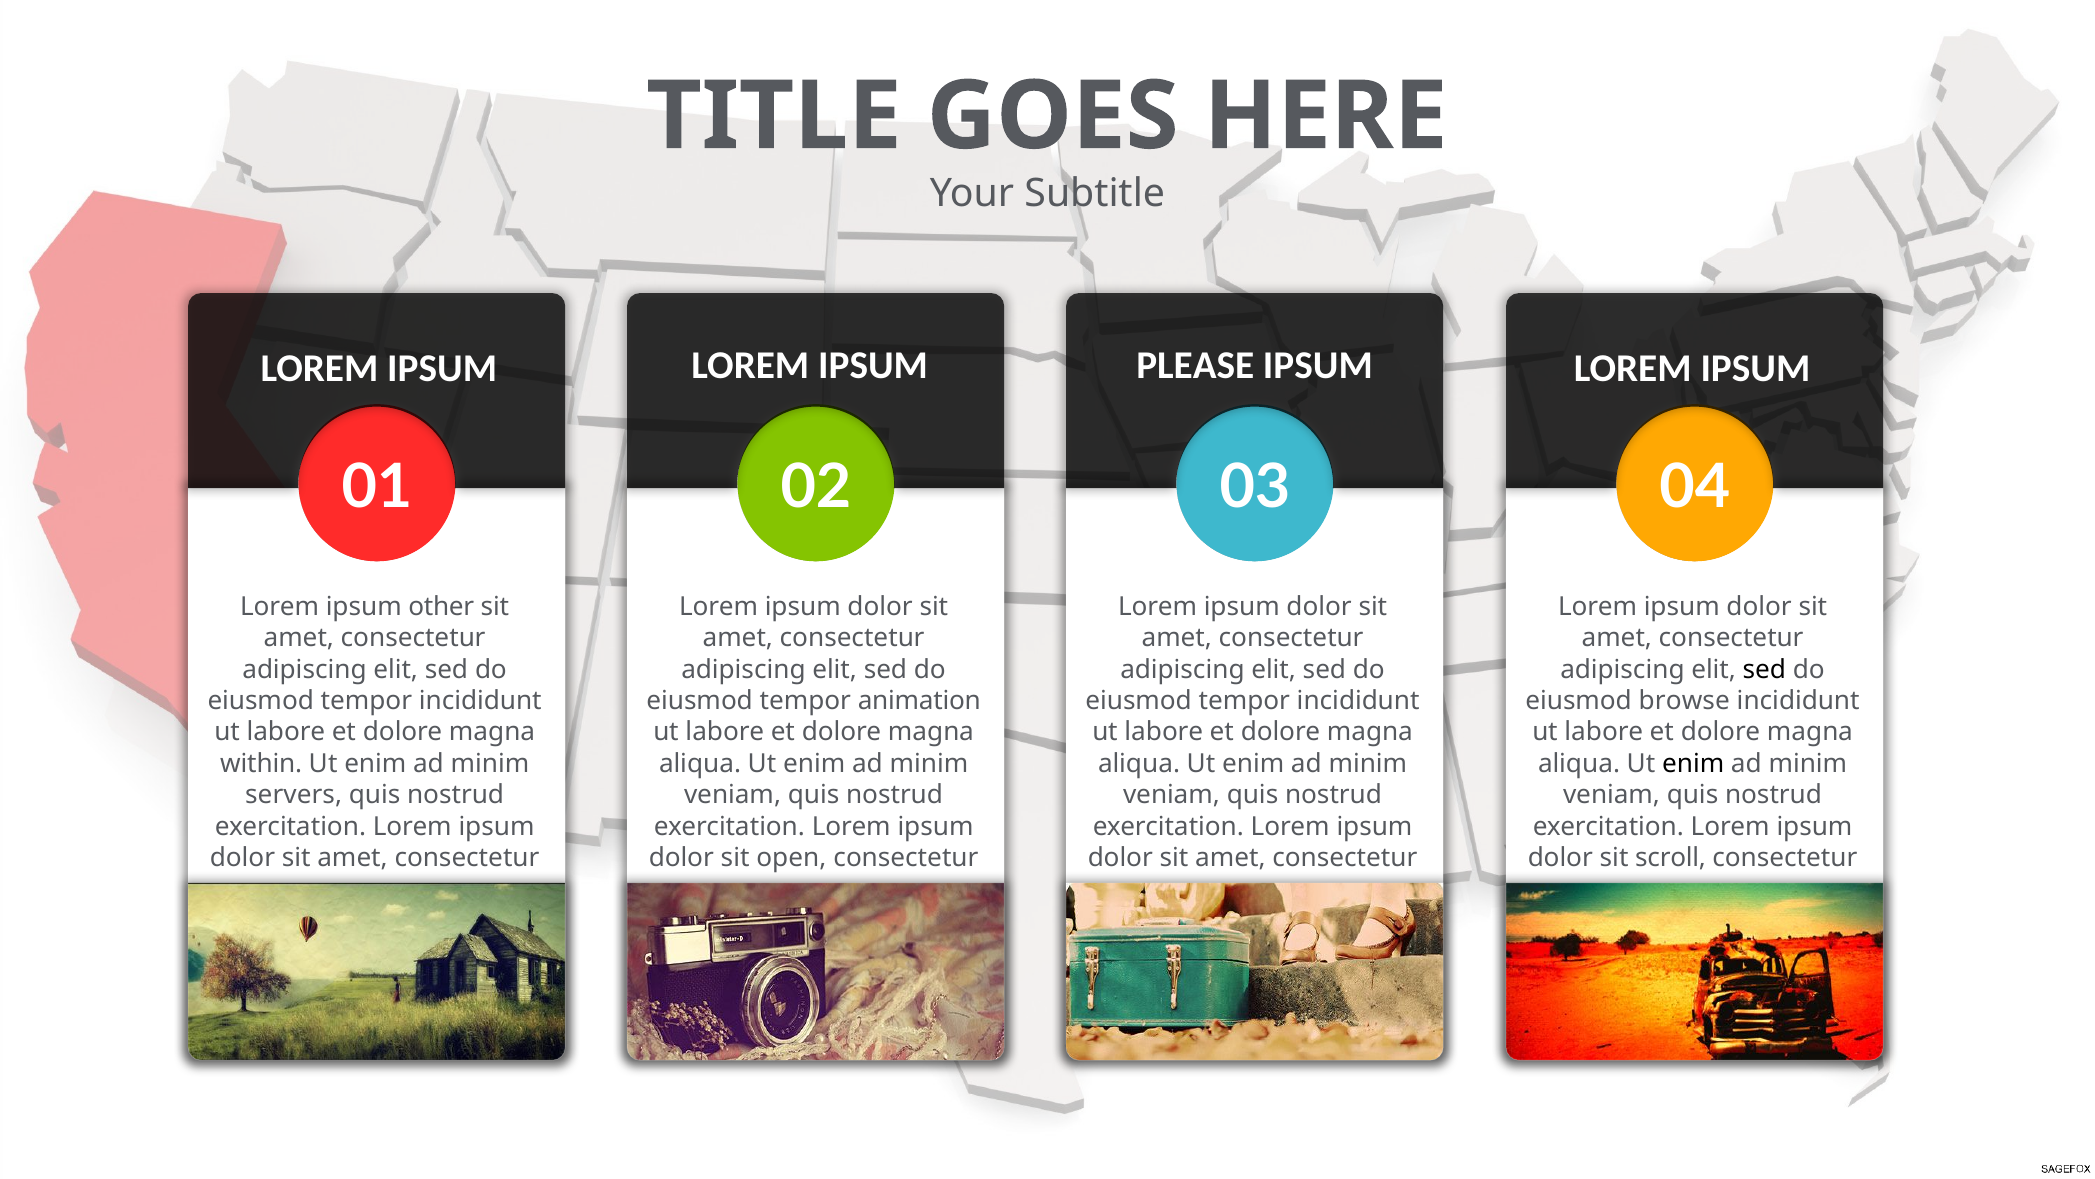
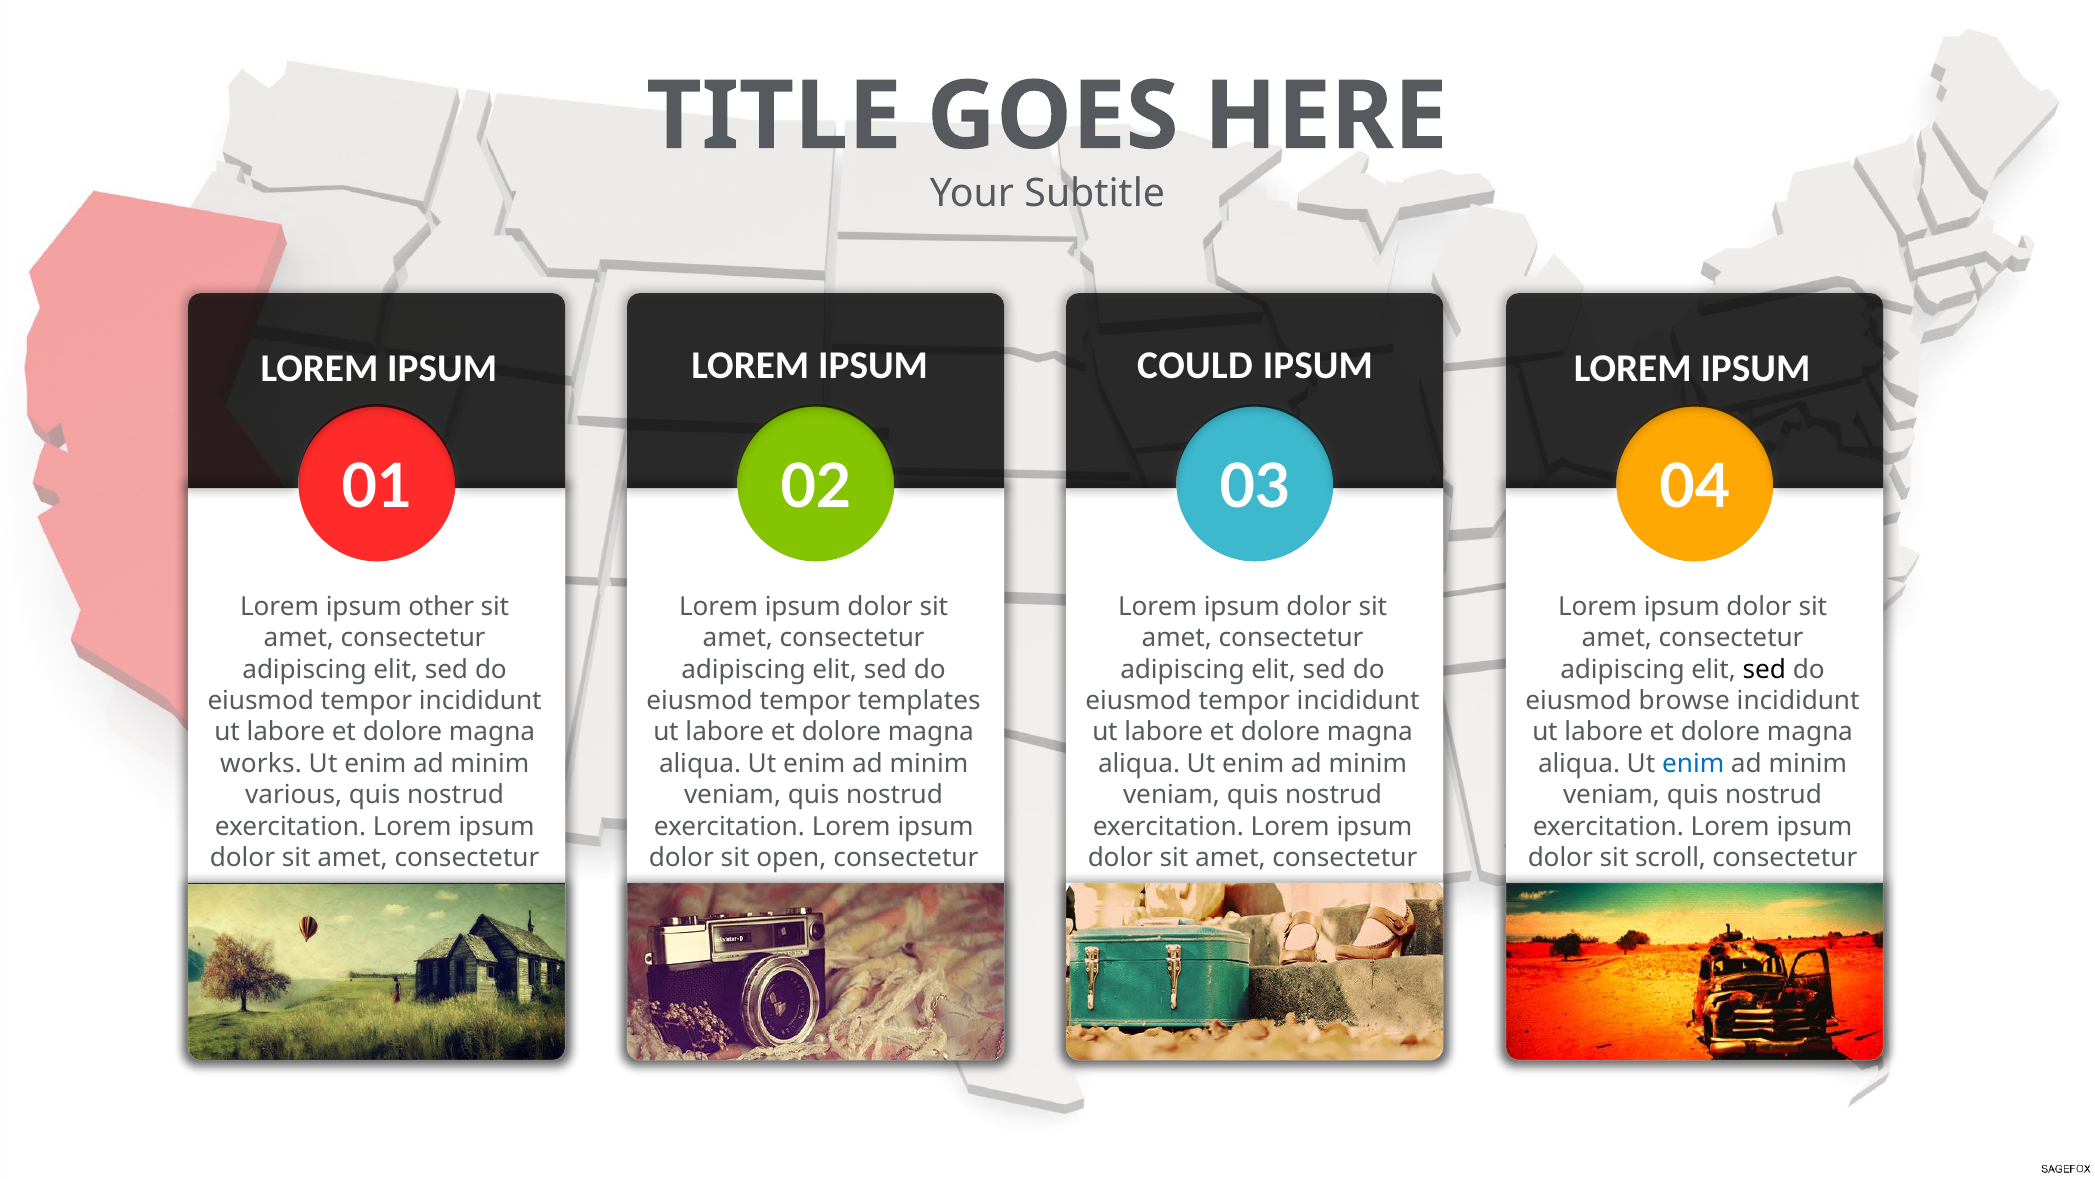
PLEASE: PLEASE -> COULD (1195, 365)
animation: animation -> templates (919, 700)
within: within -> works (261, 763)
enim colour: black -> blue (1693, 763)
servers: servers -> various (294, 795)
